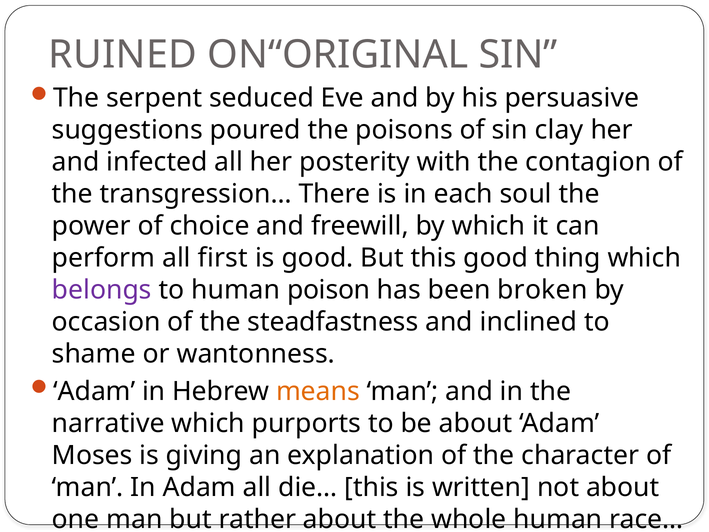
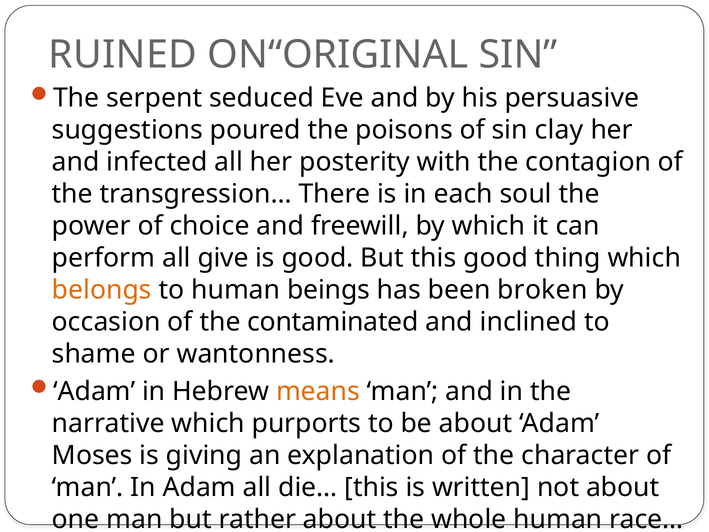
first: first -> give (223, 258)
belongs colour: purple -> orange (102, 290)
poison: poison -> beings (329, 290)
steadfastness: steadfastness -> contaminated (333, 322)
